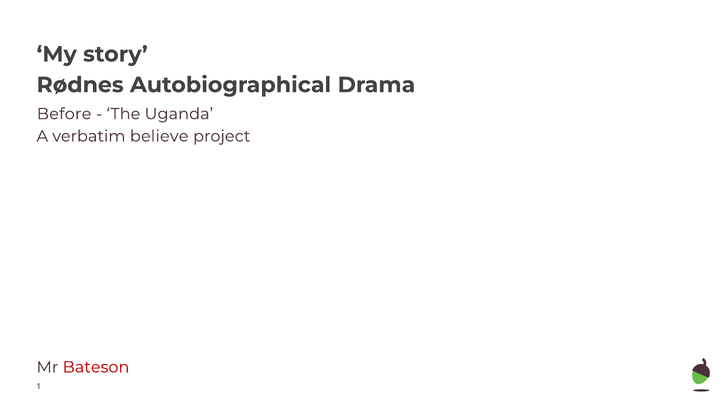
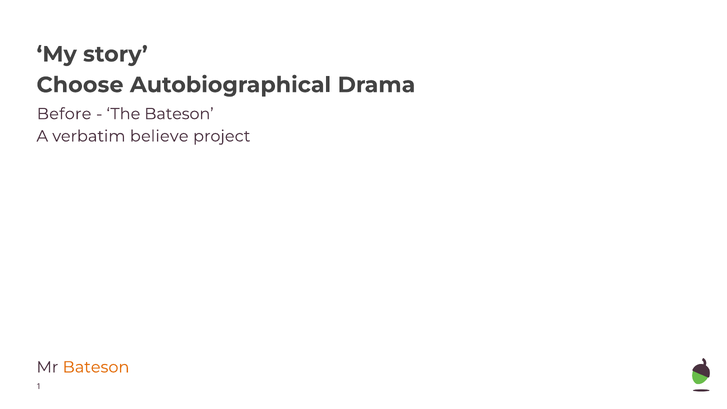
Rødnes: Rødnes -> Choose (80, 85)
The Uganda: Uganda -> Bateson (179, 114)
Bateson colour: red -> orange (96, 367)
